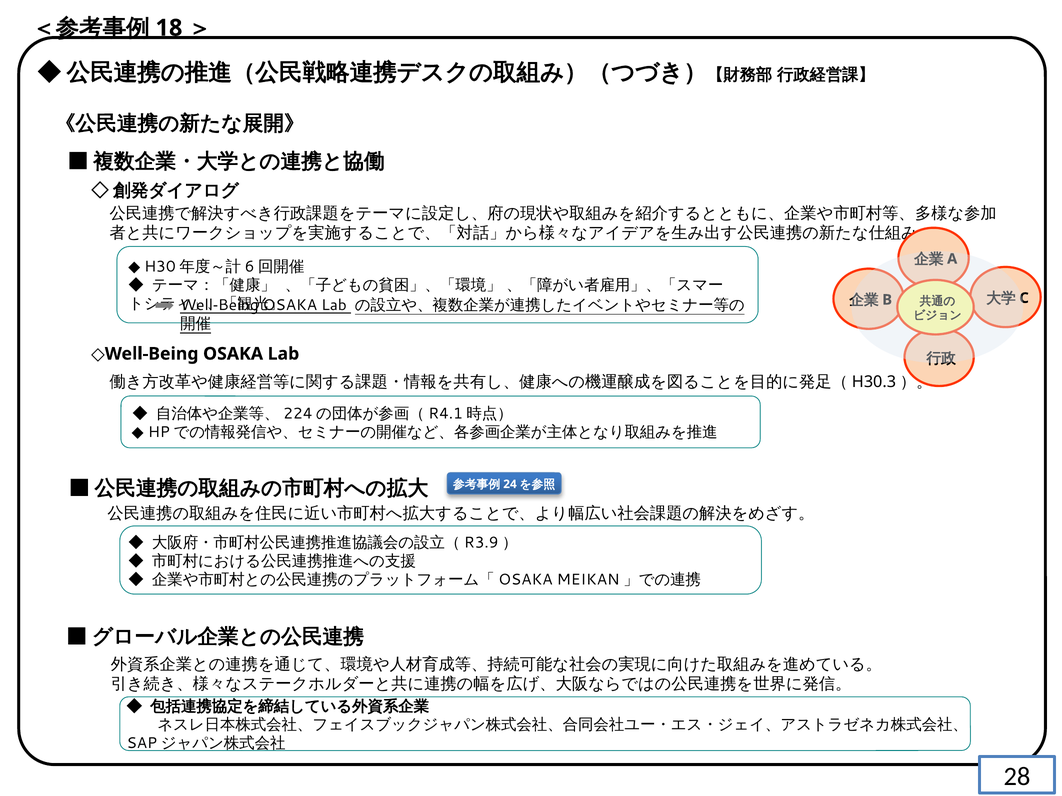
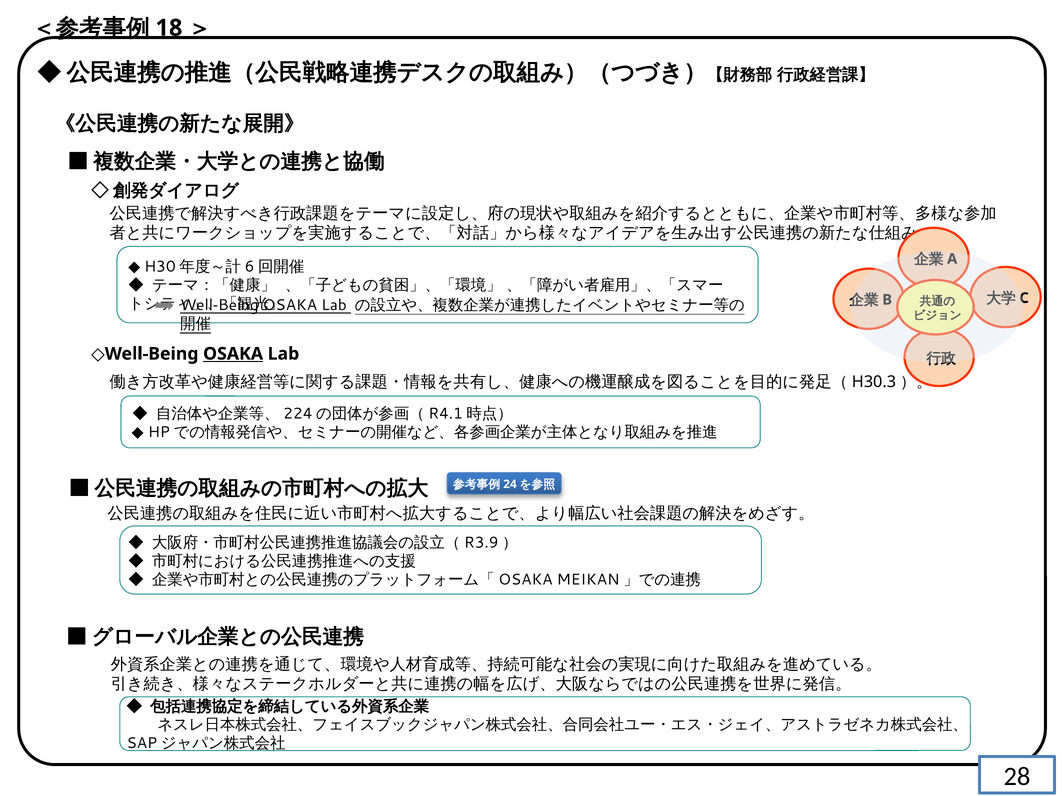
OSAKA underline: none -> present (233, 354)
